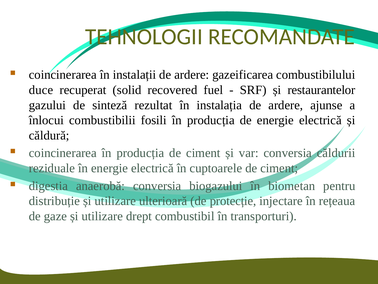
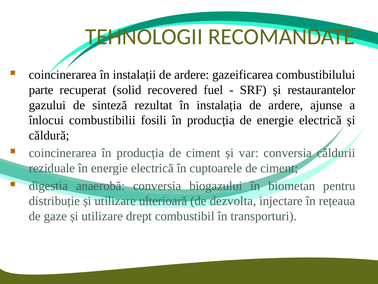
duce: duce -> parte (41, 90)
protecție: protecție -> dezvolta (233, 201)
